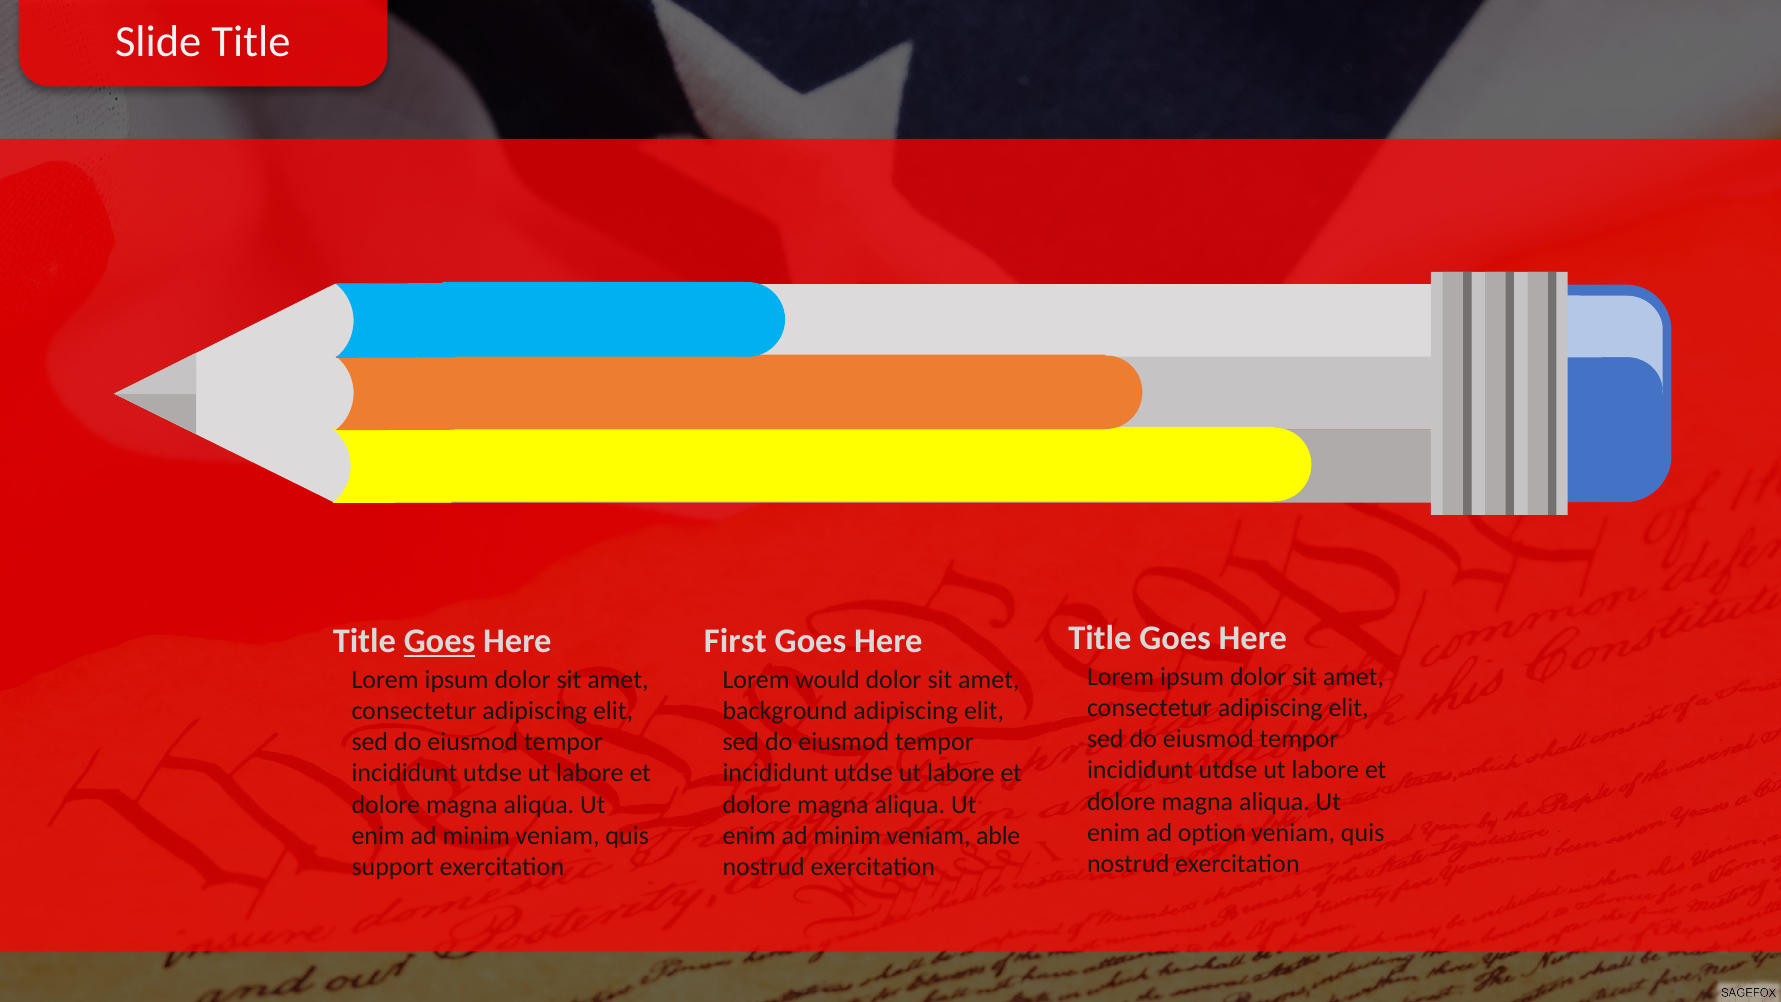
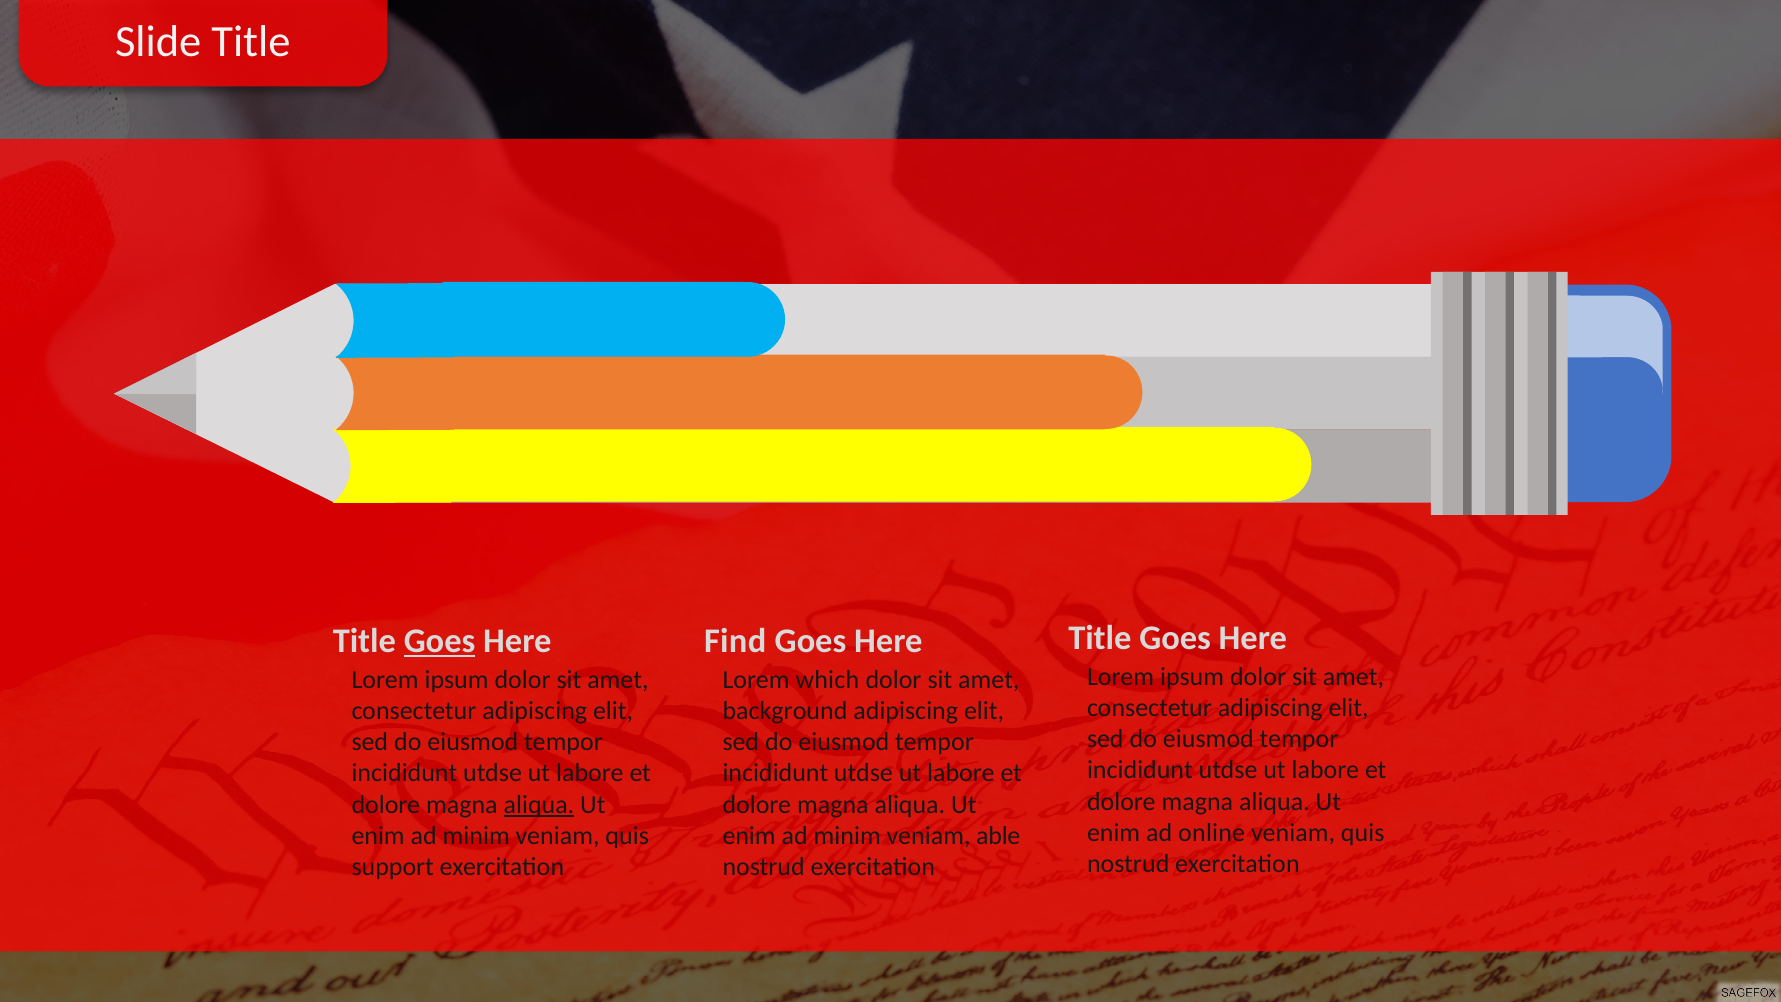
First: First -> Find (735, 641)
would: would -> which (827, 680)
aliqua underline: none -> present (539, 804)
option: option -> online (1212, 833)
